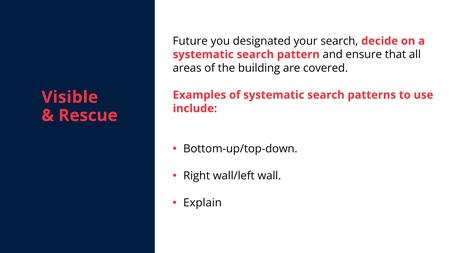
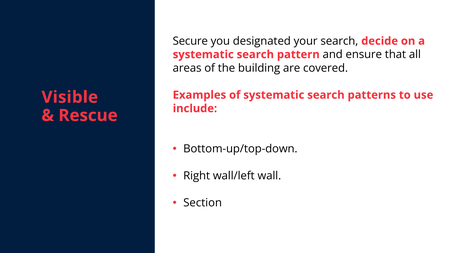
Future: Future -> Secure (190, 41)
Explain: Explain -> Section (203, 203)
